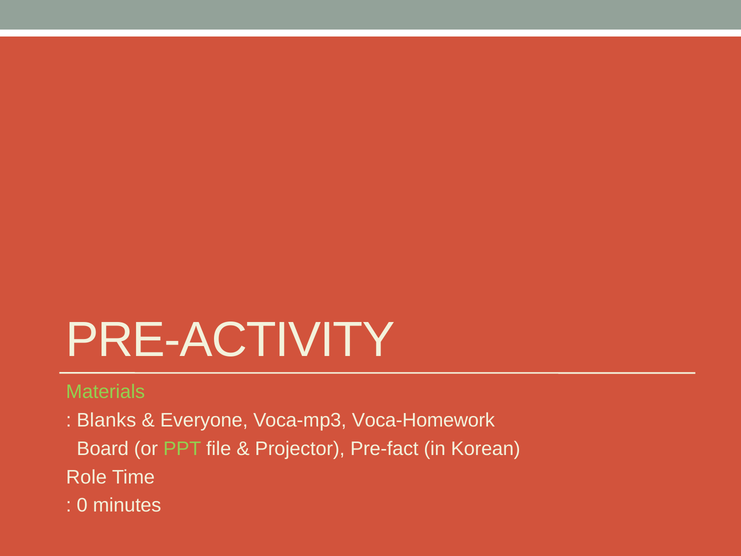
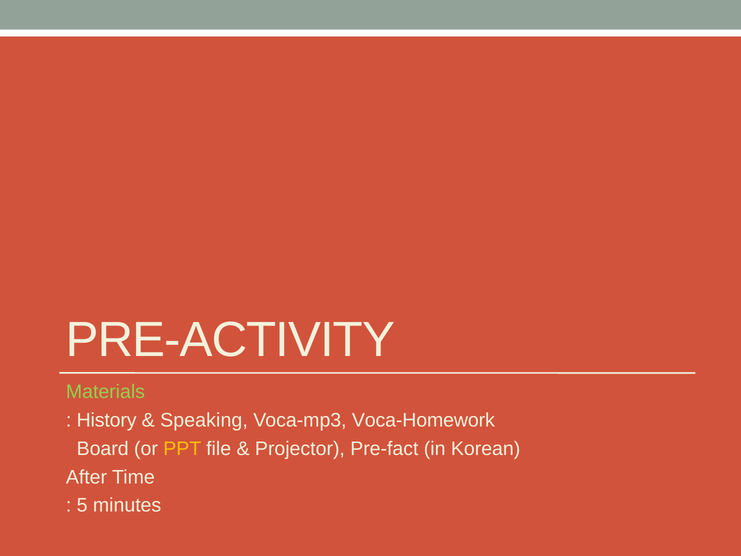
Blanks: Blanks -> History (107, 420)
Everyone: Everyone -> Speaking (204, 420)
PPT colour: light green -> yellow (182, 449)
Role: Role -> After (87, 477)
0: 0 -> 5 (82, 505)
